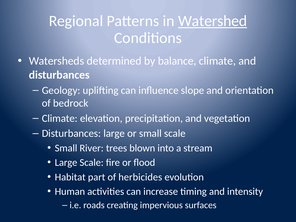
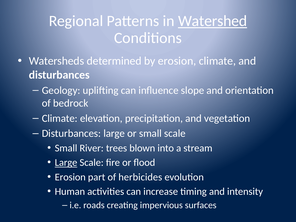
by balance: balance -> erosion (177, 61)
Large underline: none -> present (66, 163)
Habitat: Habitat -> Erosion (70, 177)
